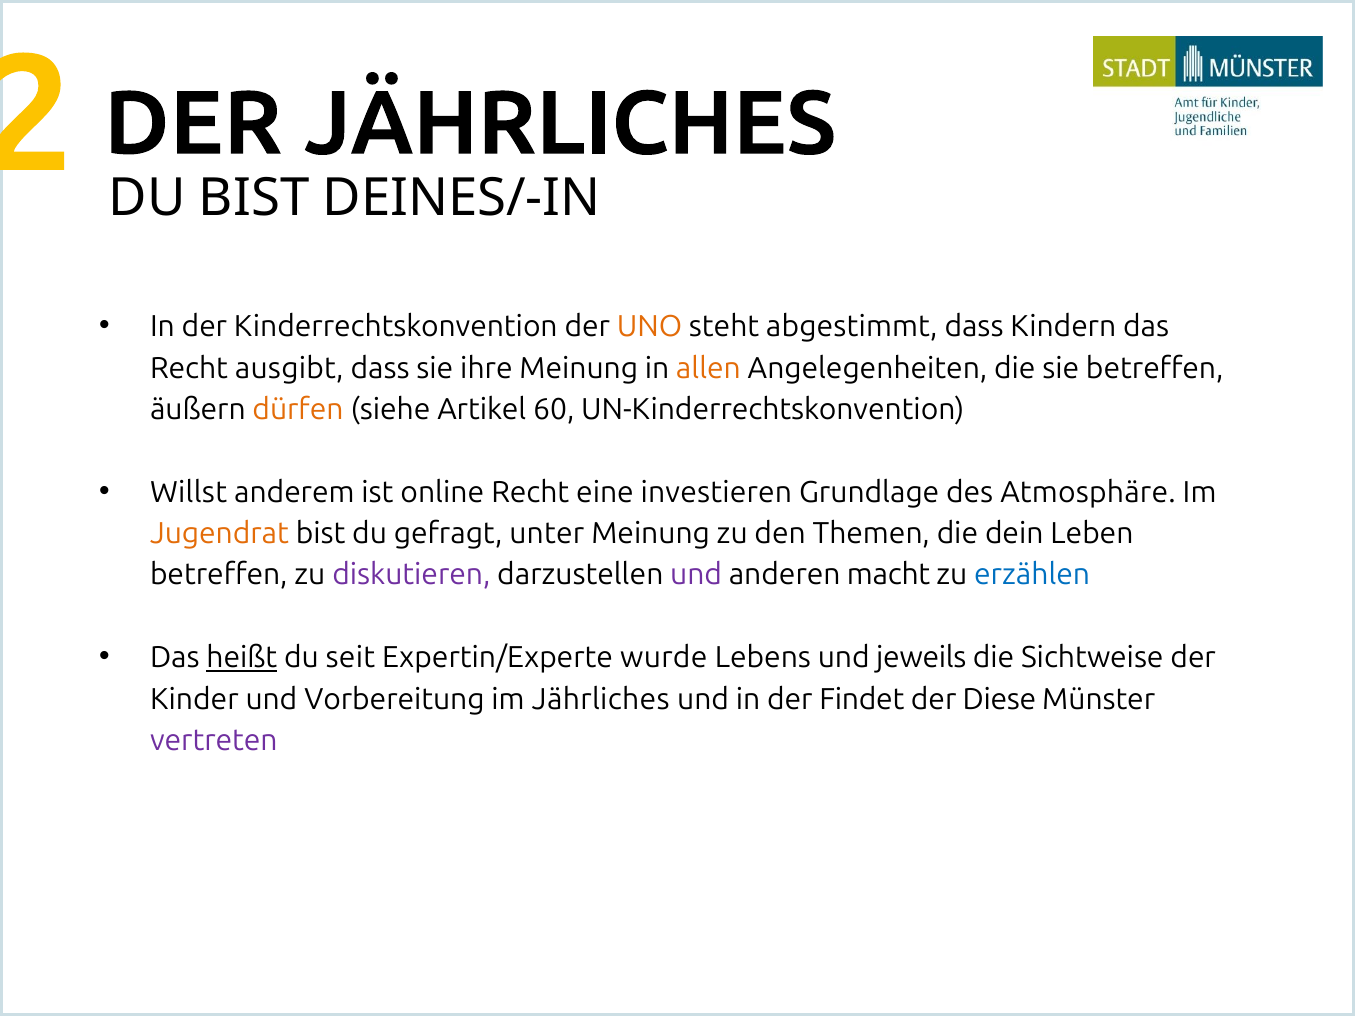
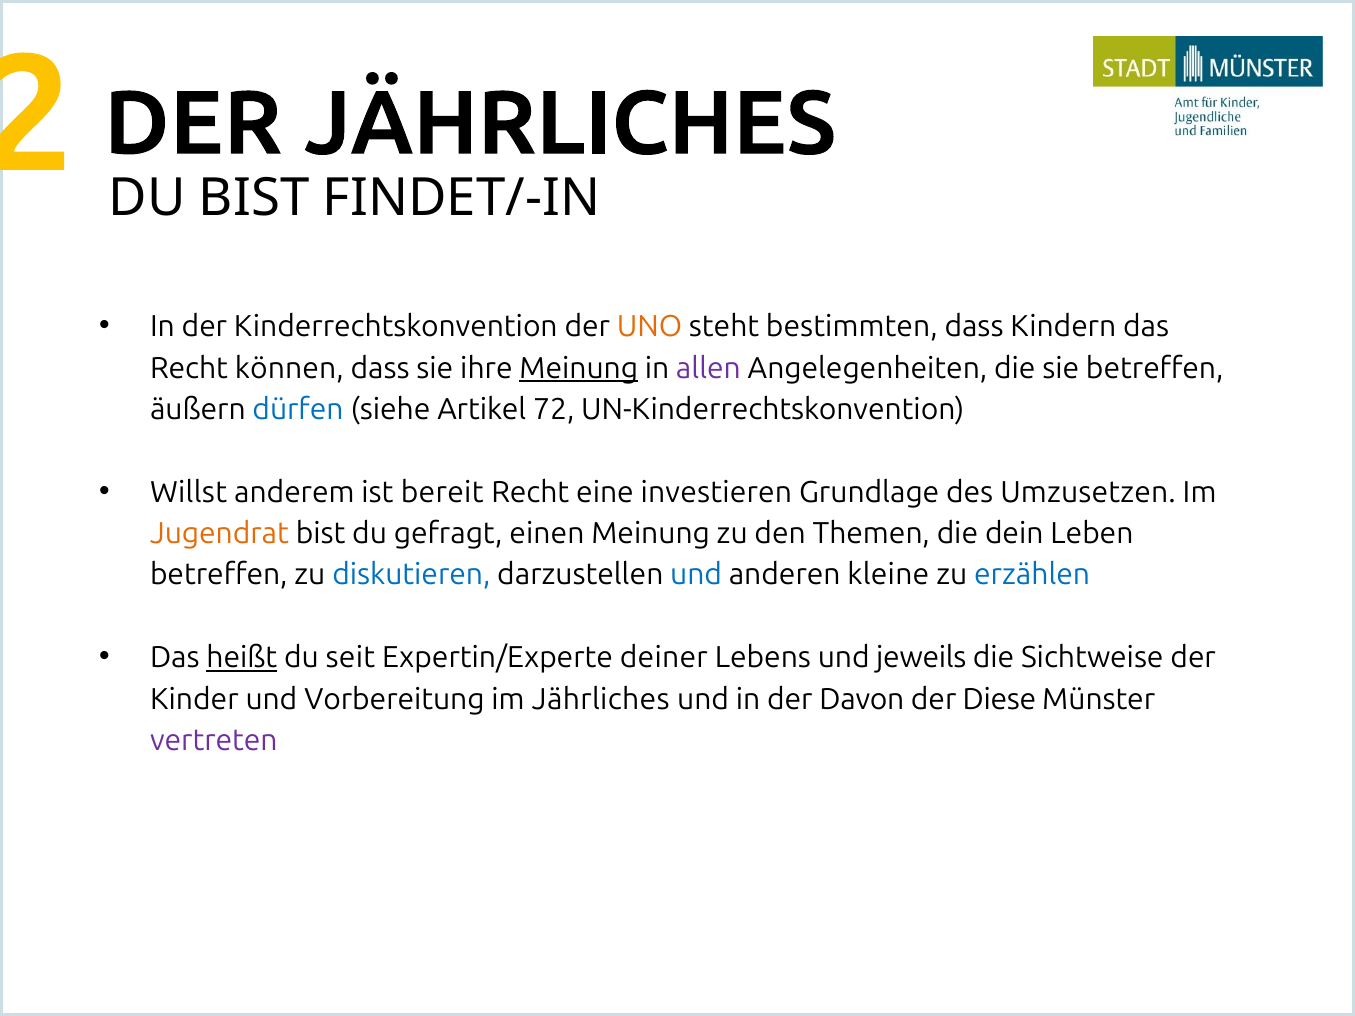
DEINES/-IN: DEINES/-IN -> FINDET/-IN (462, 198)
abgestimmt: abgestimmt -> bestimmten (852, 327)
ausgibt: ausgibt -> können (289, 368)
Meinung underline: none -> present (579, 368)
allen colour: orange -> purple (708, 368)
dürfen colour: orange -> blue (298, 410)
60: 60 -> 72 (554, 410)
online: online -> bereit (442, 492)
Atmosphäre: Atmosphäre -> Umzusetzen (1088, 492)
unter: unter -> einen (547, 534)
diskutieren colour: purple -> blue (411, 575)
und colour: purple -> blue (696, 575)
macht: macht -> kleine (888, 575)
wurde: wurde -> deiner (664, 658)
Findet: Findet -> Davon (862, 699)
